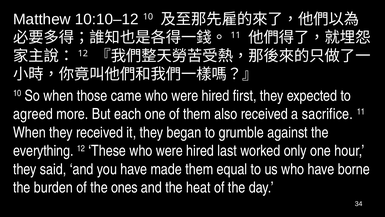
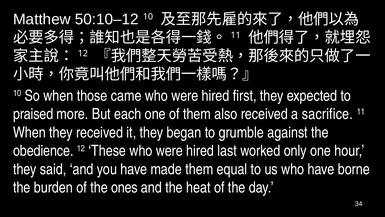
10:10–12: 10:10–12 -> 50:10–12 (107, 19)
agreed: agreed -> praised (33, 114)
everything: everything -> obedience (43, 151)
